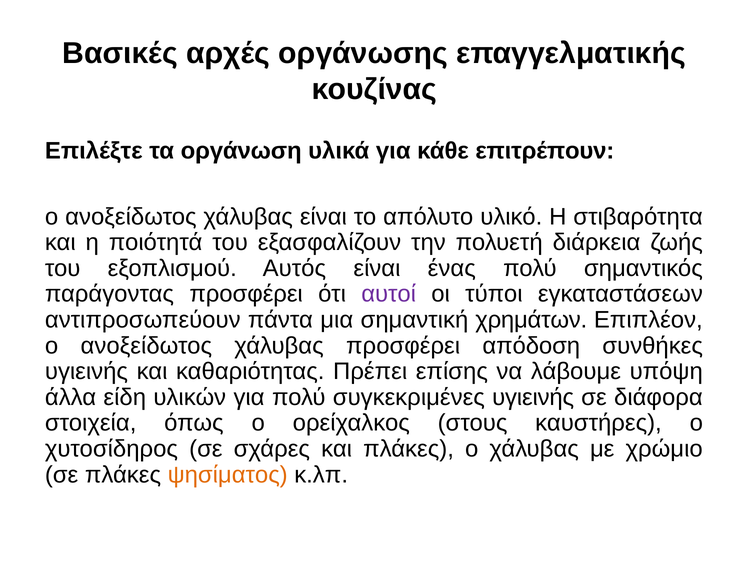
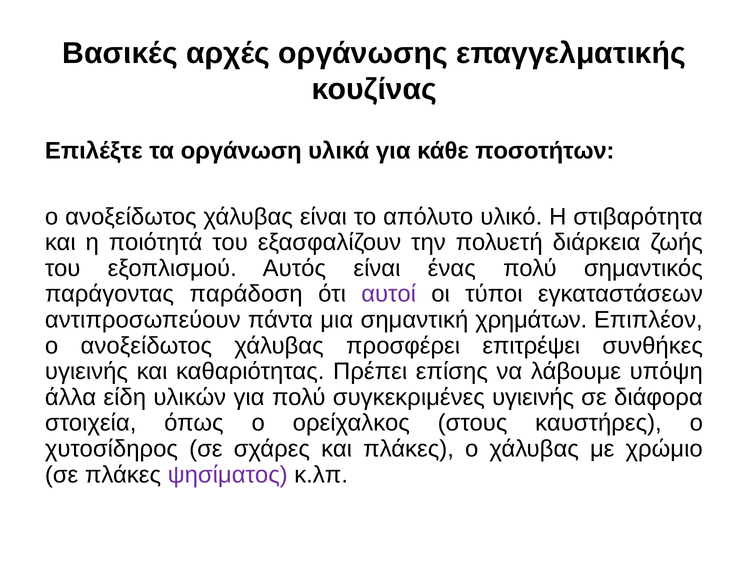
επιτρέπουν: επιτρέπουν -> ποσοτήτων (545, 151)
παράγοντας προσφέρει: προσφέρει -> παράδοση (246, 294)
απόδοση: απόδοση -> επιτρέψει (531, 346)
ψησίματος colour: orange -> purple (228, 475)
